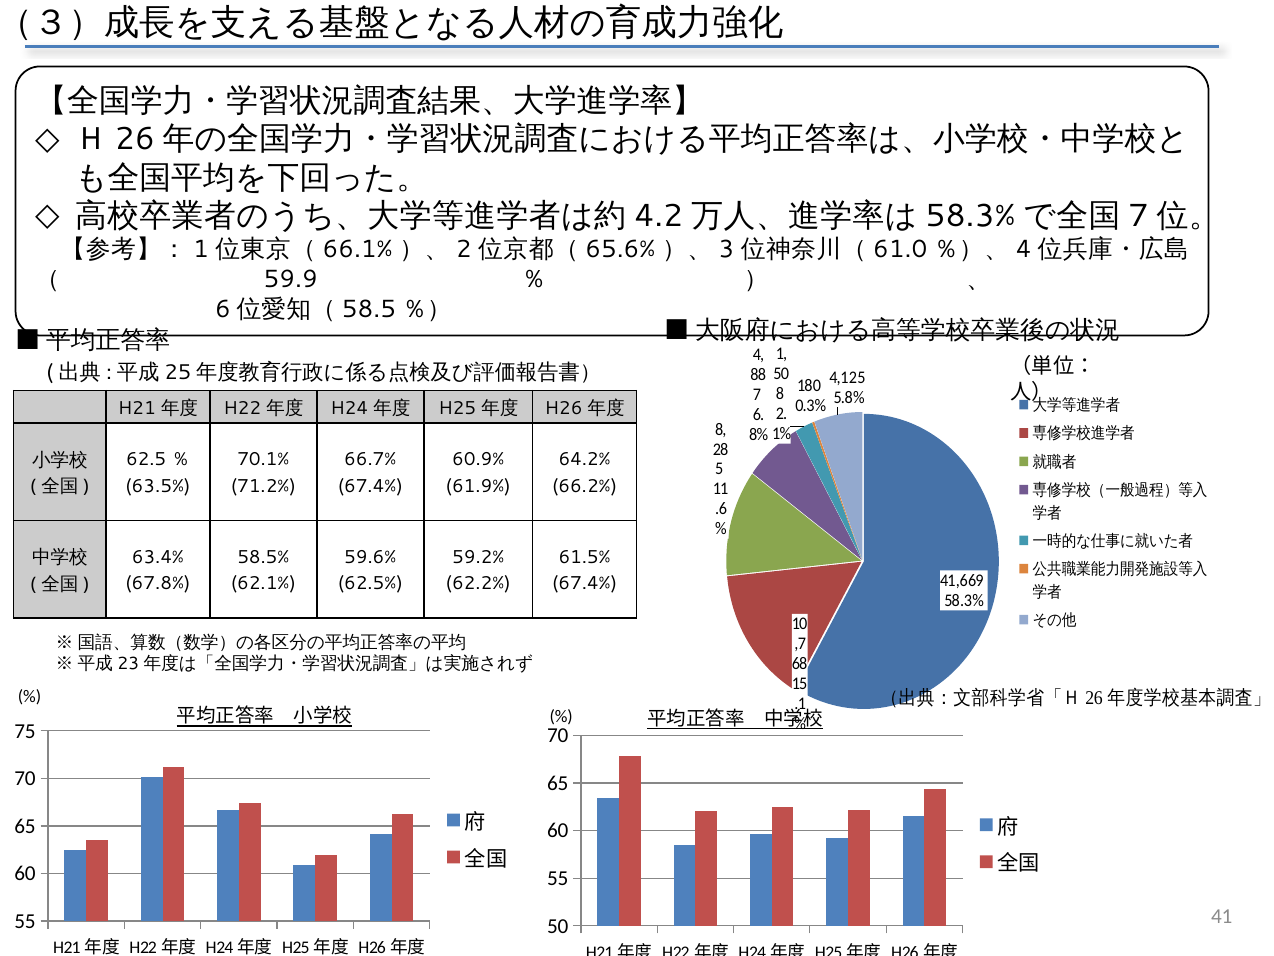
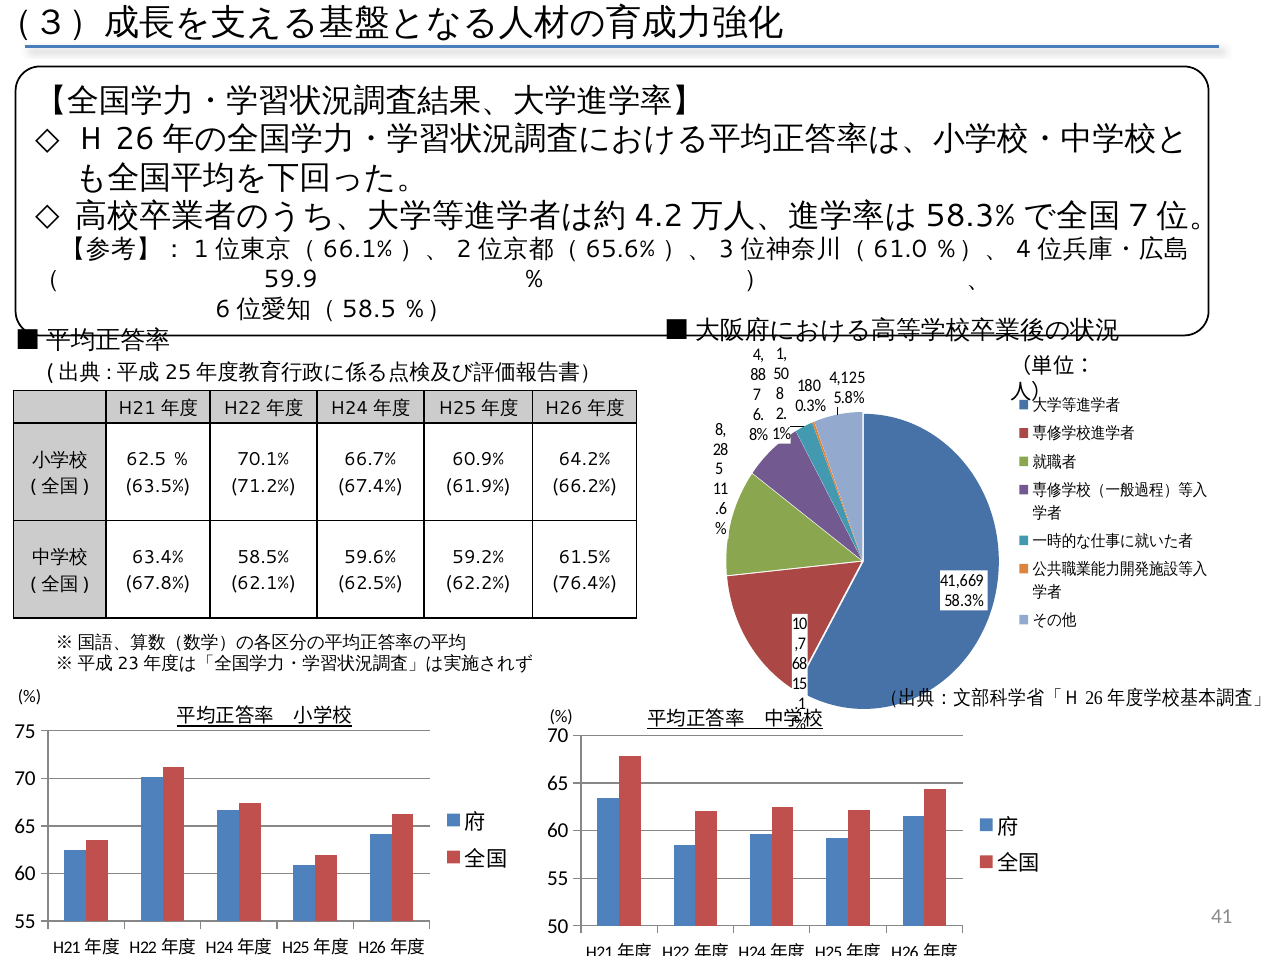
67.4%: 67.4% -> 76.4% (585, 584)
